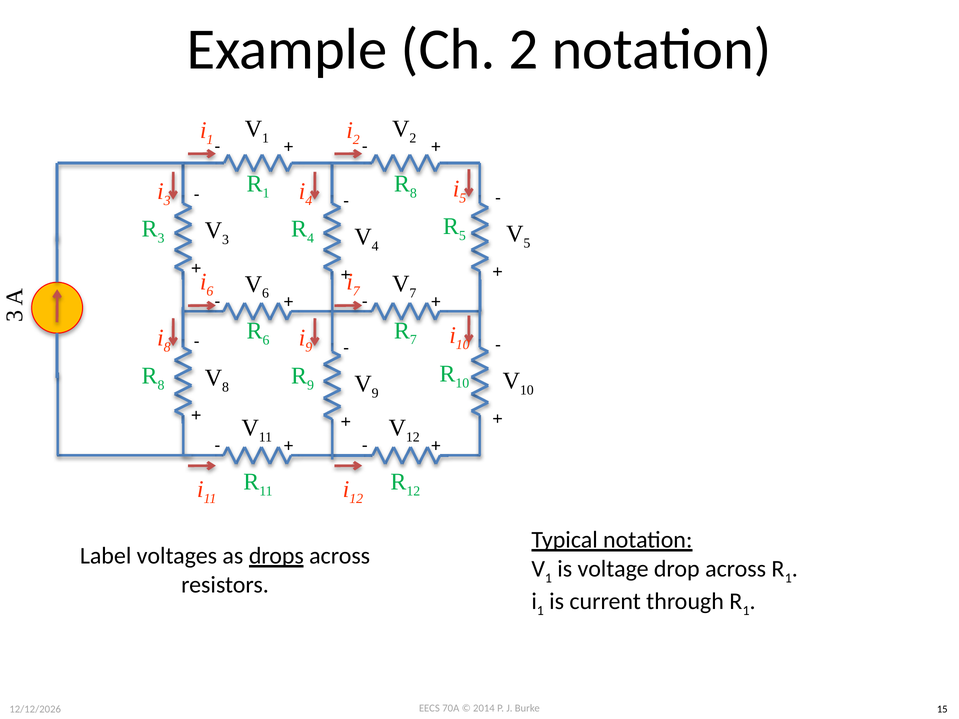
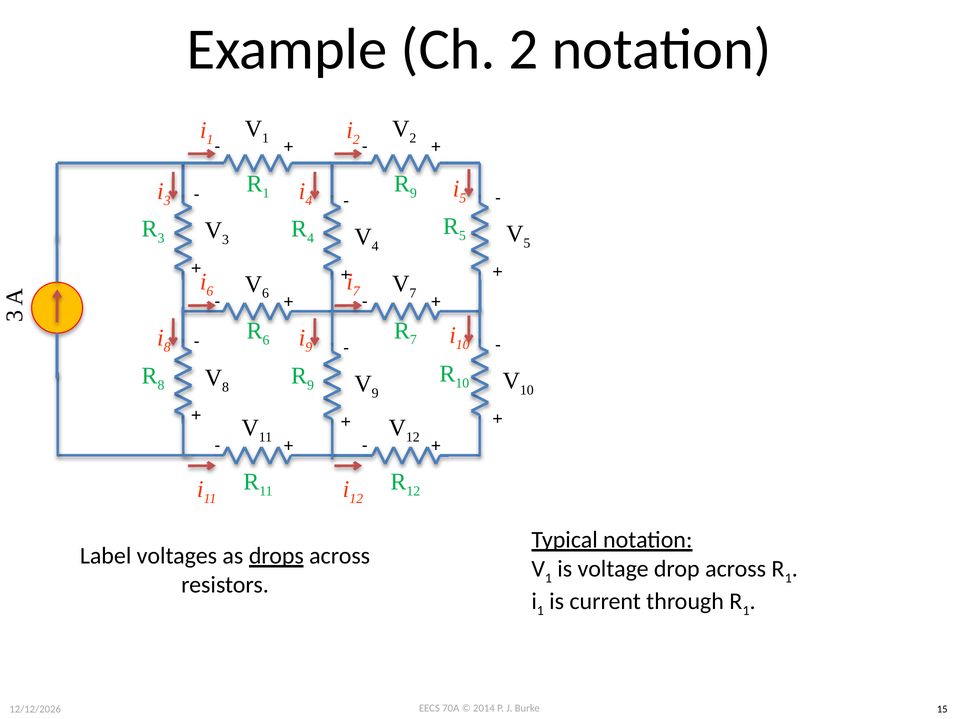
8: 8 -> 9 (413, 193)
